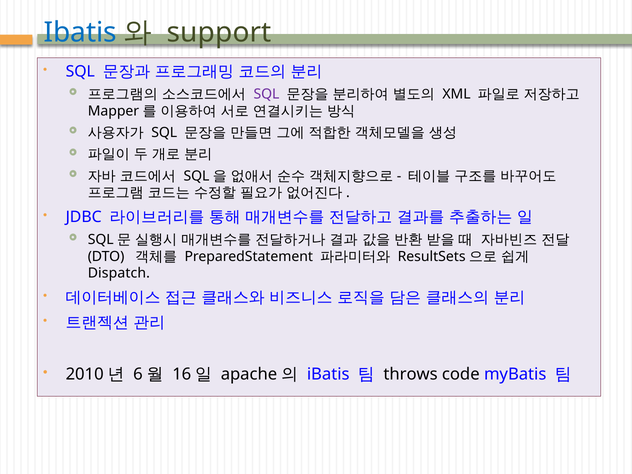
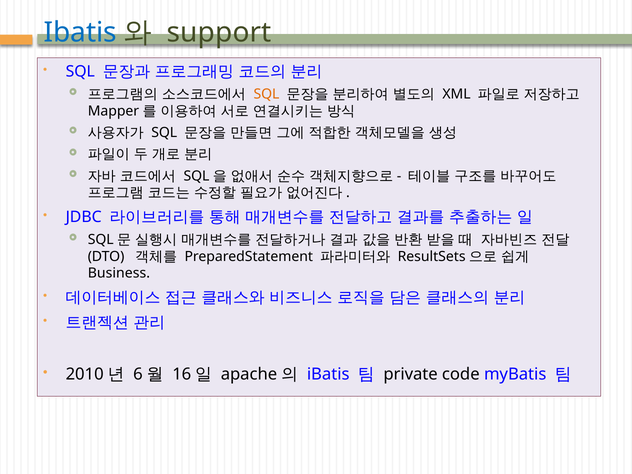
SQL colour: purple -> orange (267, 94)
Dispatch: Dispatch -> Business (119, 273)
throws: throws -> private (411, 374)
